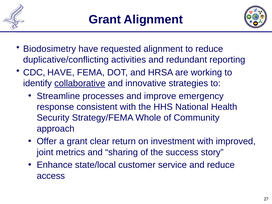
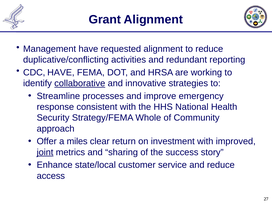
Biodosimetry: Biodosimetry -> Management (50, 49)
a grant: grant -> miles (77, 141)
joint underline: none -> present (45, 152)
